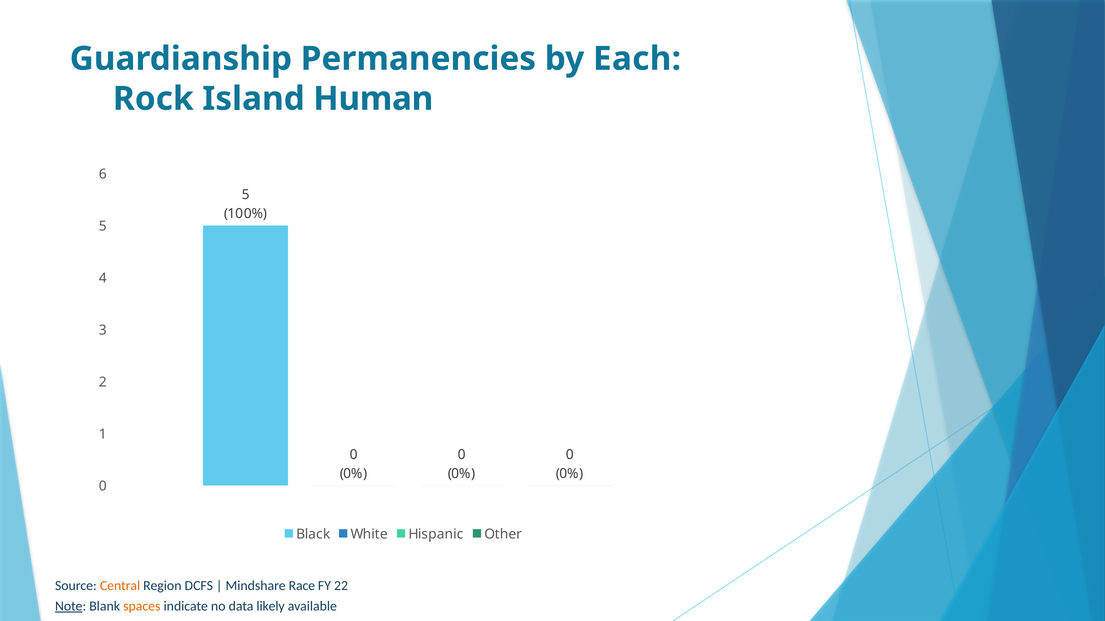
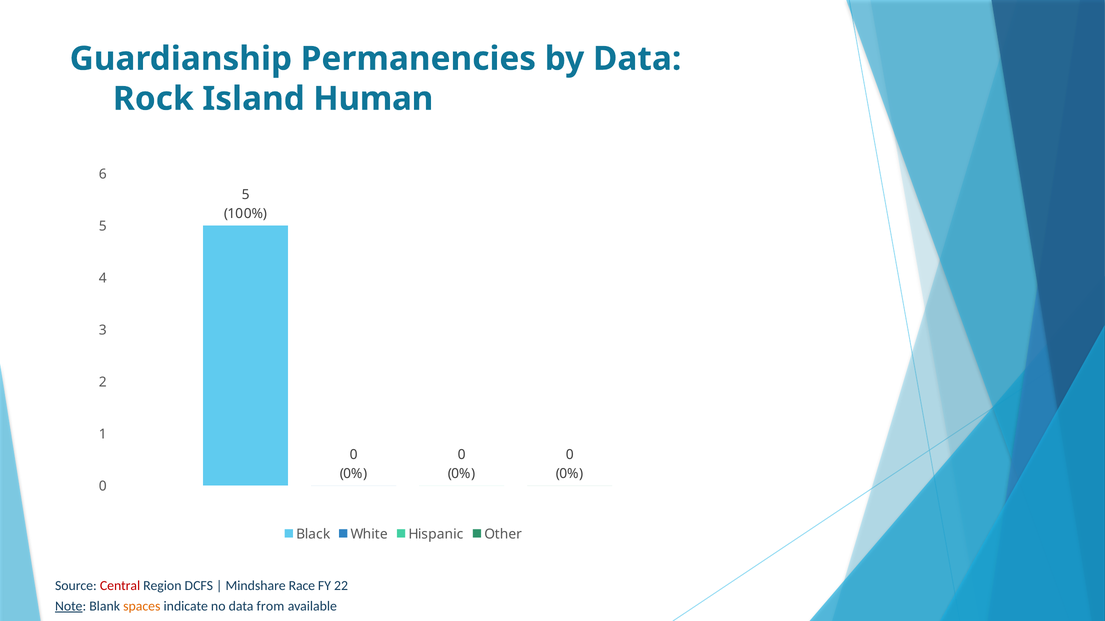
by Each: Each -> Data (637, 59)
Central colour: orange -> red (120, 586)
likely: likely -> from (270, 606)
